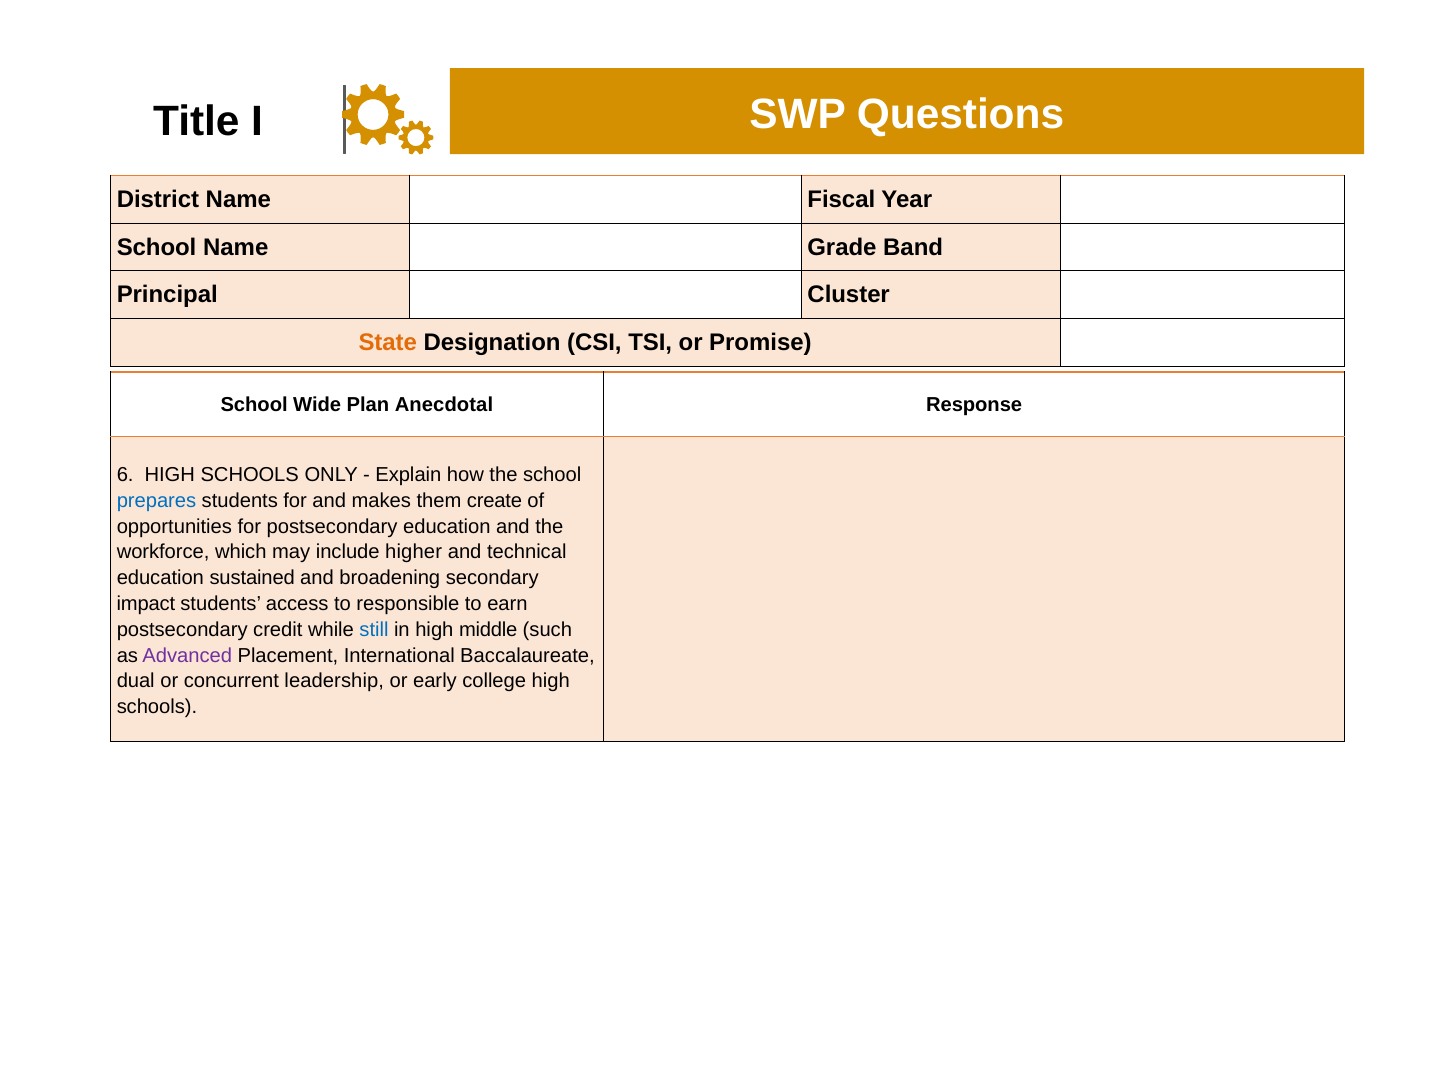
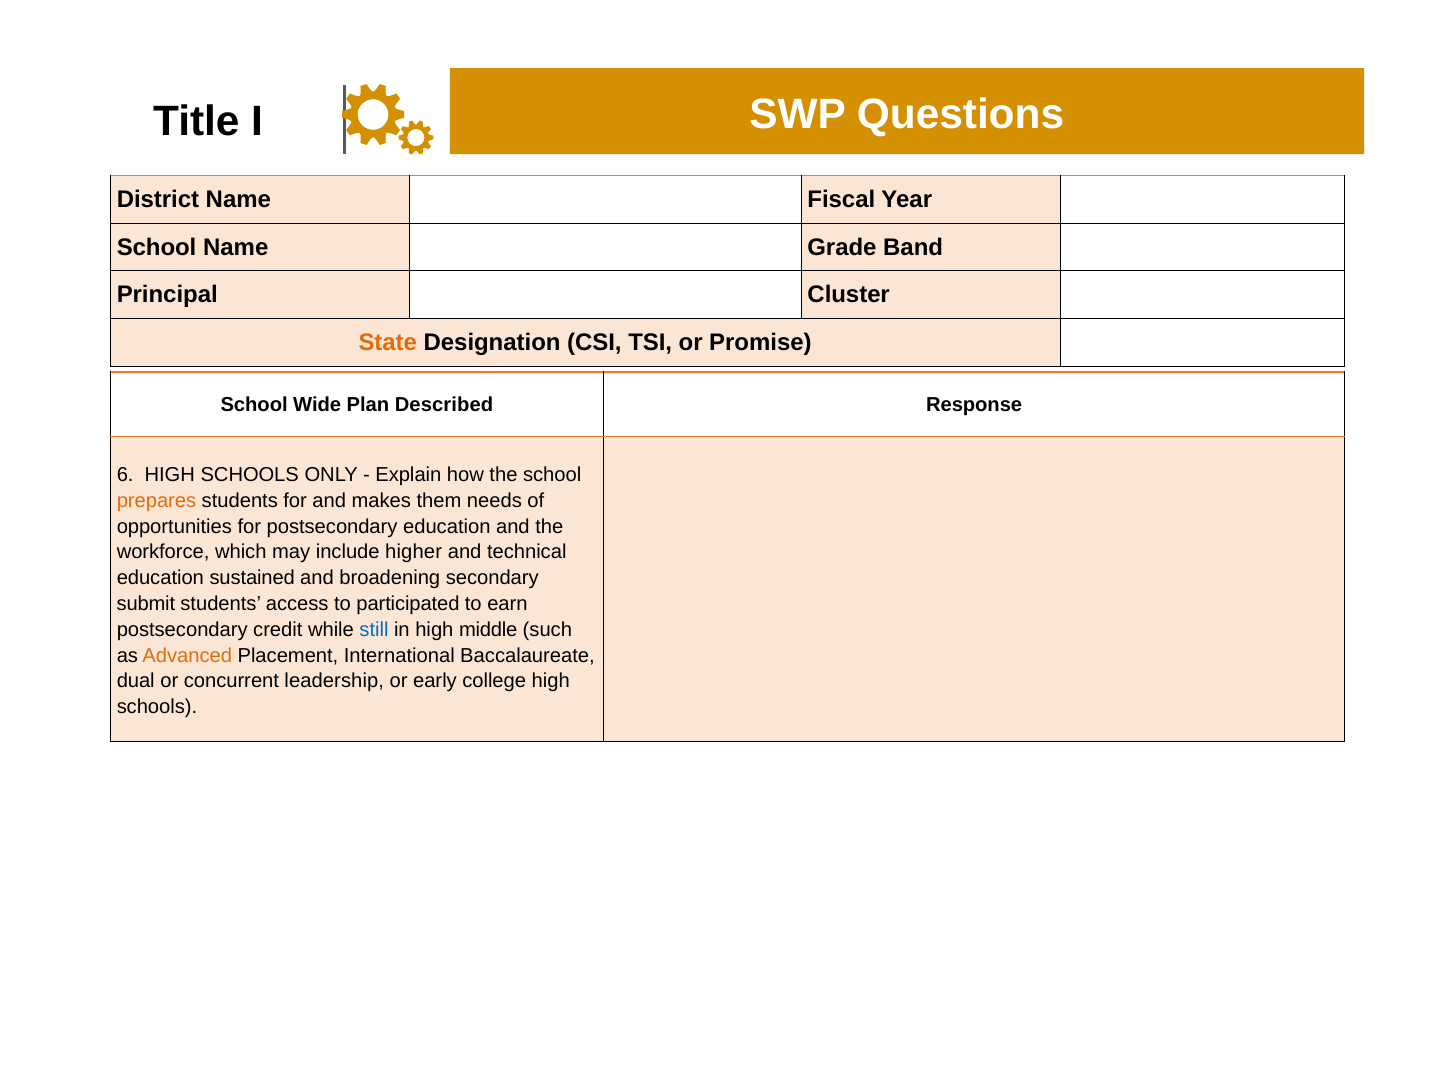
Anecdotal: Anecdotal -> Described (444, 404)
prepares colour: blue -> orange (156, 501)
create: create -> needs (494, 501)
impact: impact -> submit (146, 604)
responsible: responsible -> participated (408, 604)
Advanced colour: purple -> orange (187, 656)
